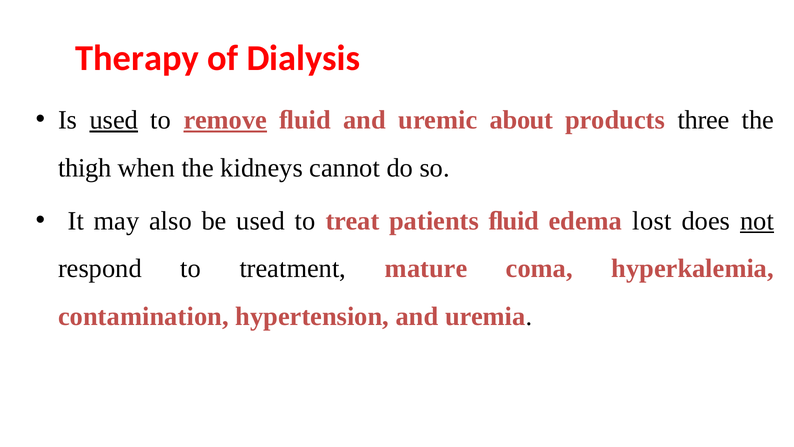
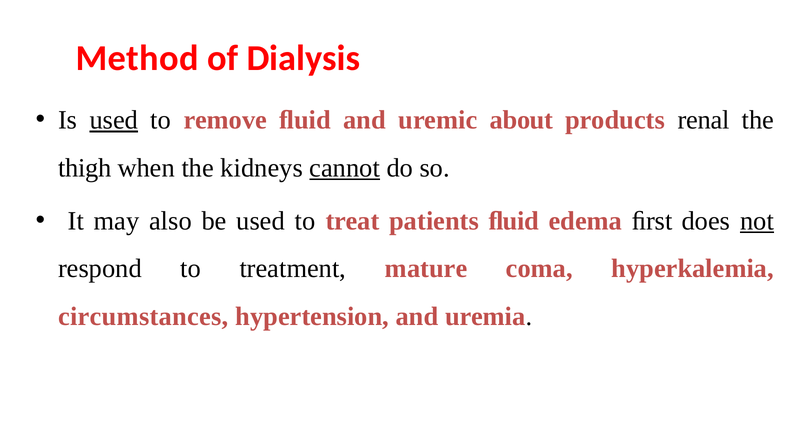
Therapy: Therapy -> Method (137, 58)
remove underline: present -> none (225, 120)
three: three -> renal (704, 120)
cannot underline: none -> present (345, 168)
lost: lost -> ﬁrst (652, 221)
contamination: contamination -> circumstances (143, 316)
